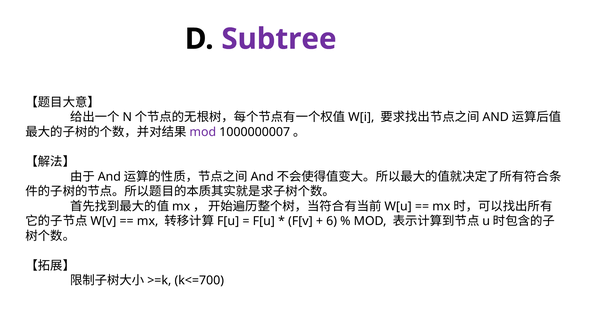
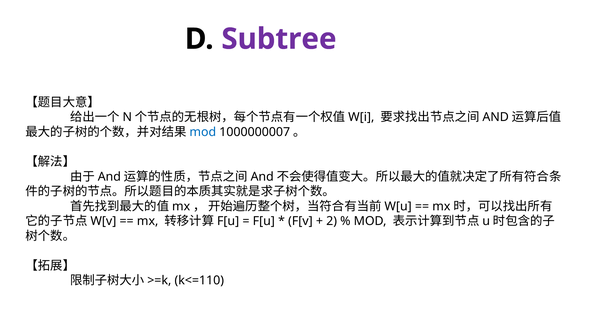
mod colour: purple -> blue (203, 132)
6: 6 -> 2 (332, 221)
k<=700: k<=700 -> k<=110 (199, 280)
